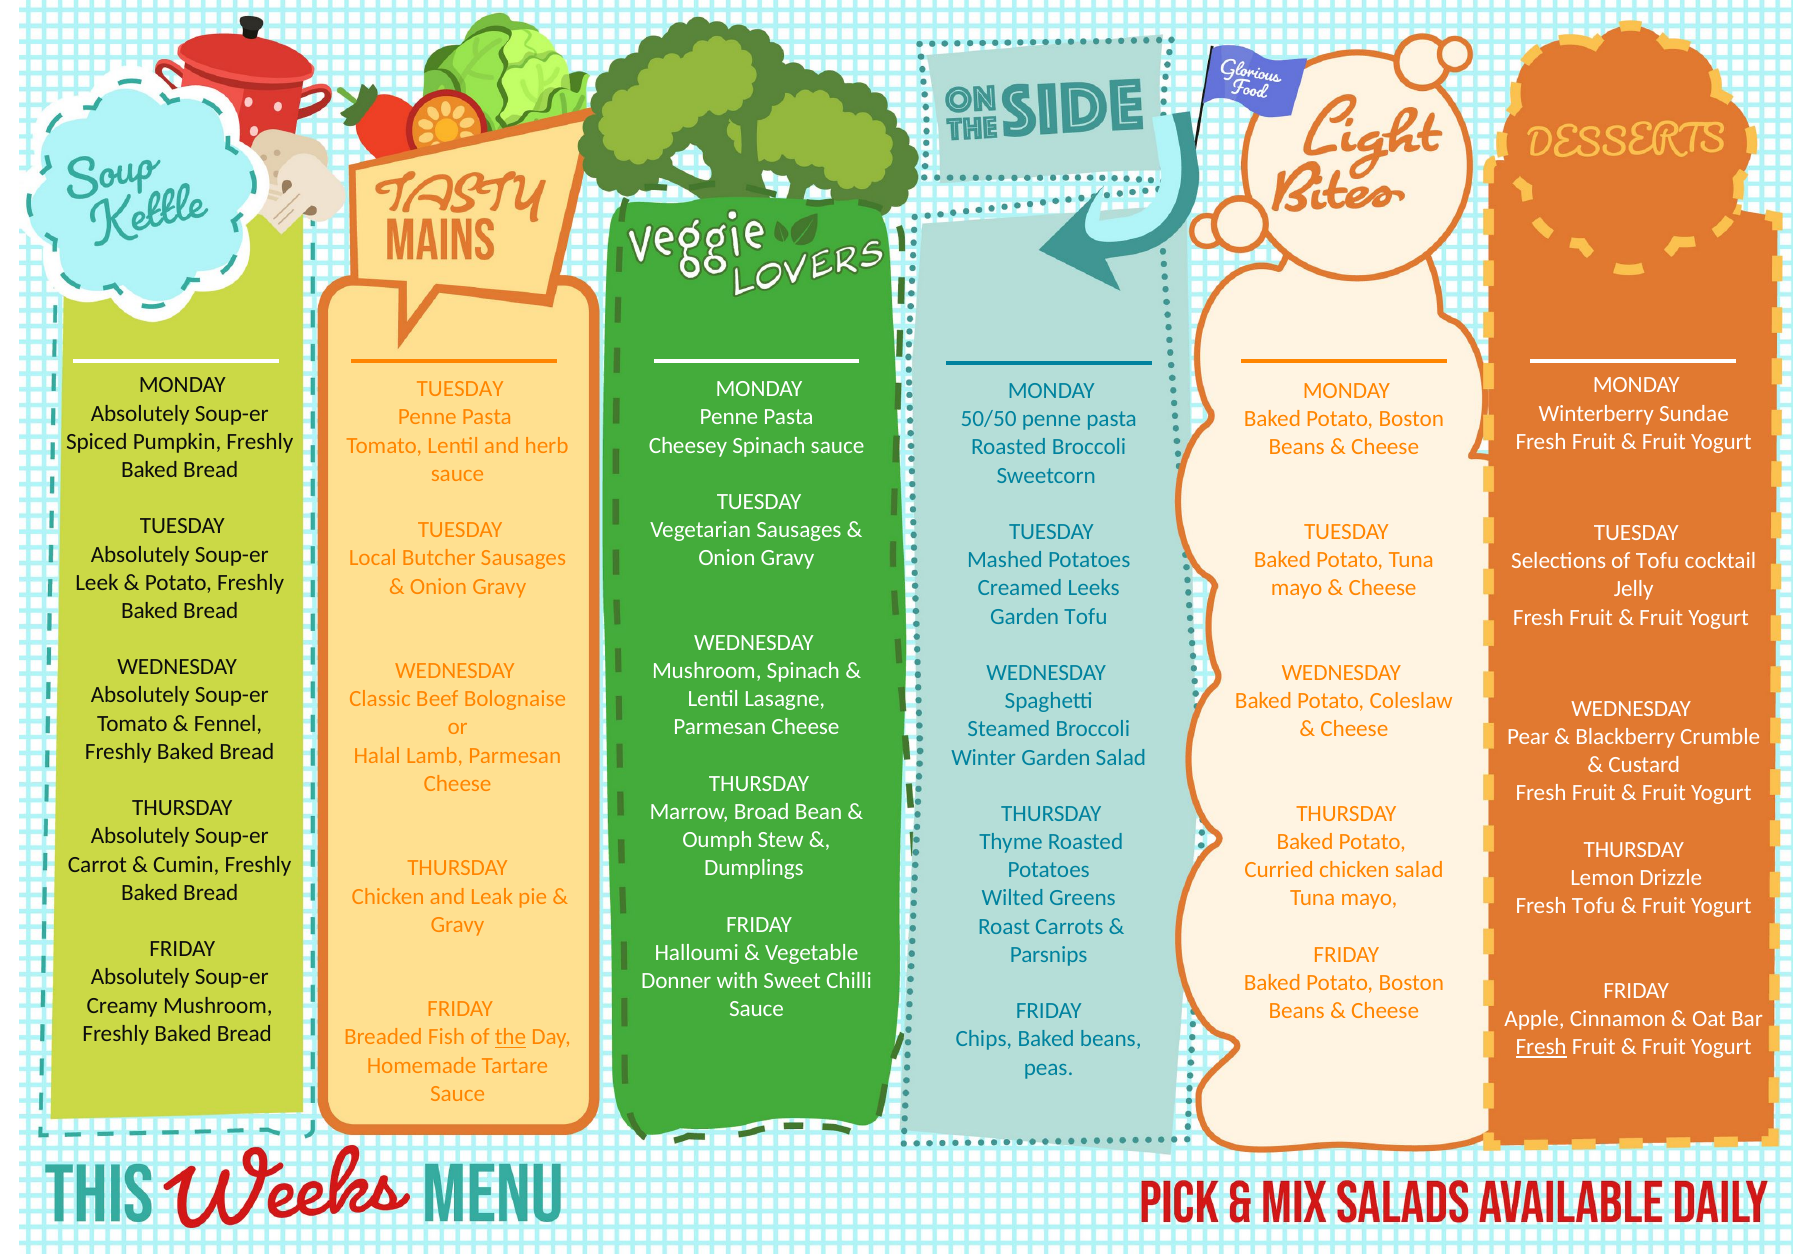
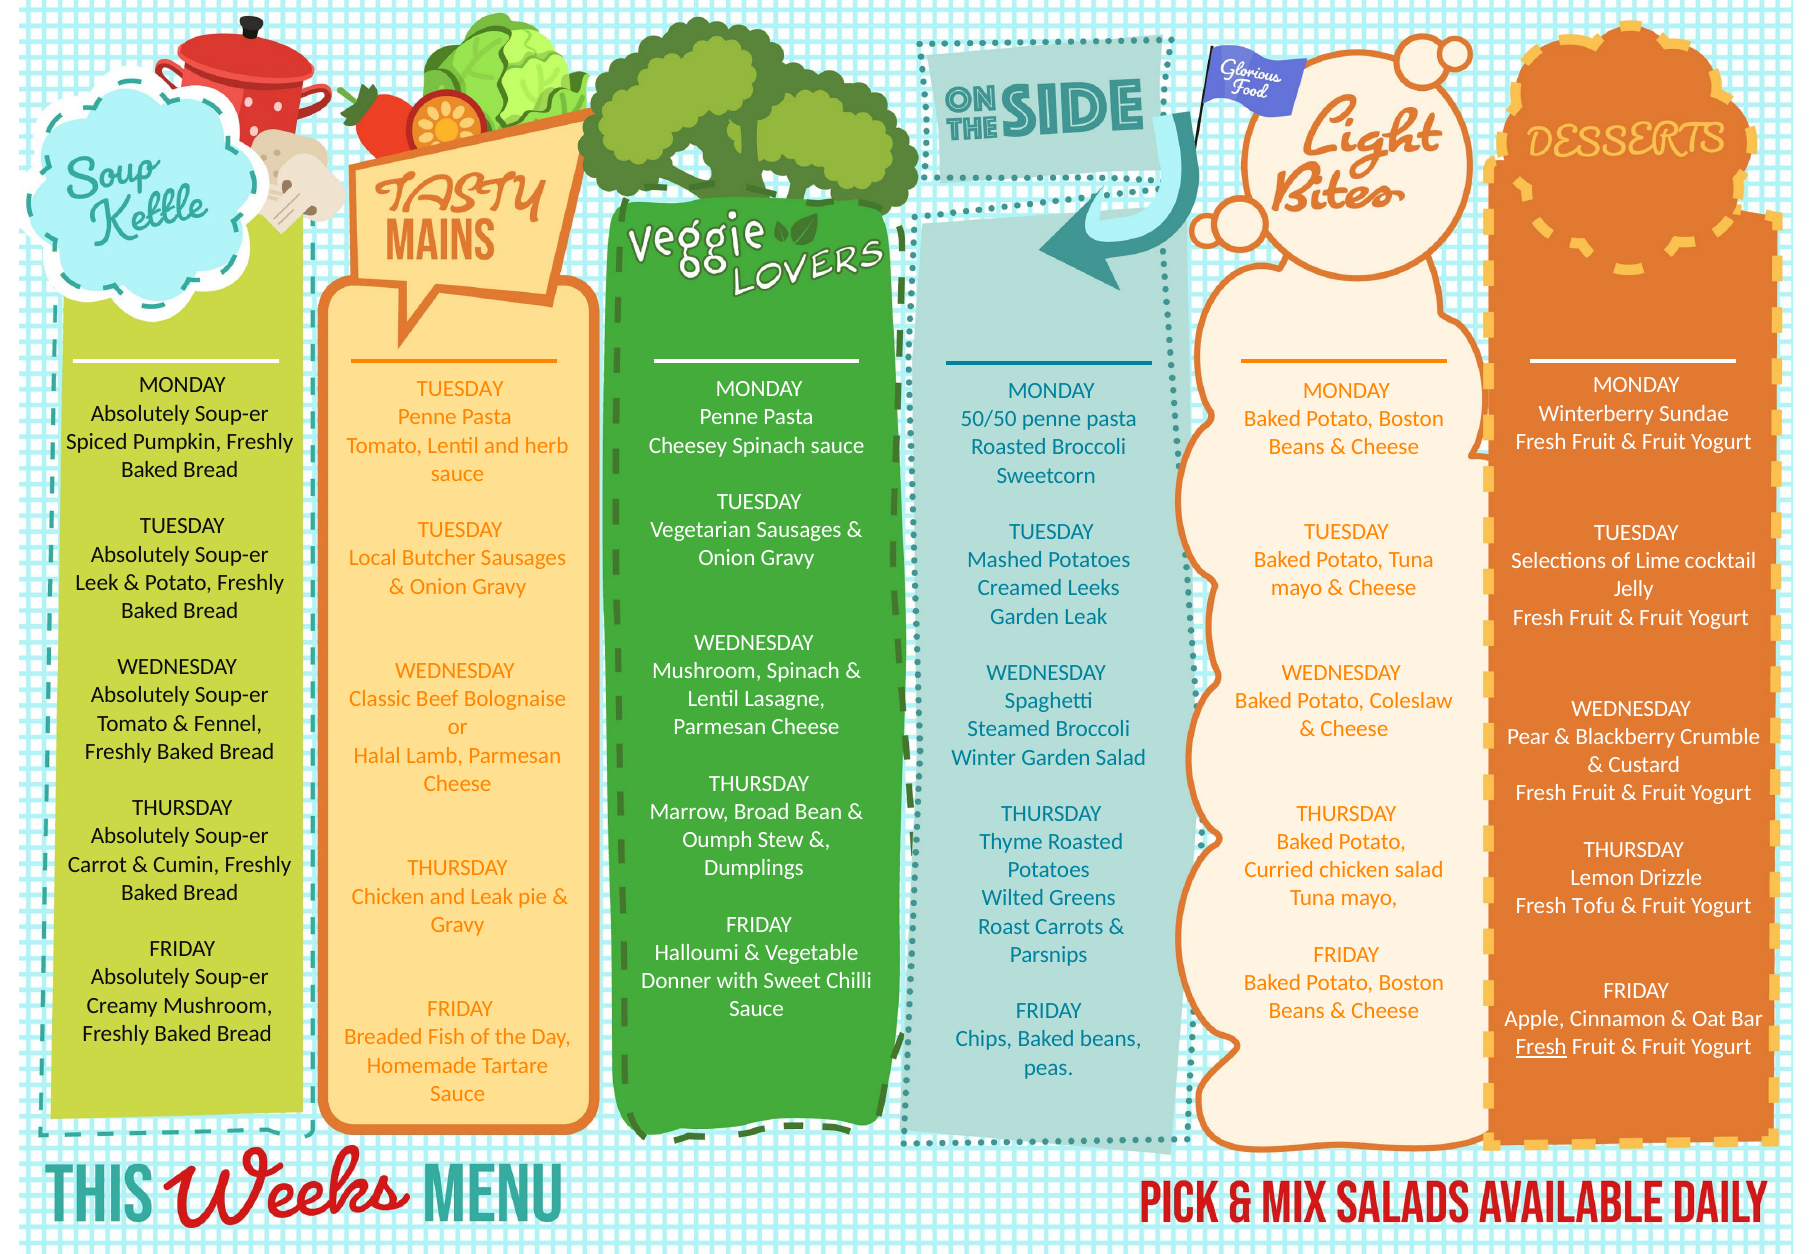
of Tofu: Tofu -> Lime (1658, 561)
Garden Tofu: Tofu -> Leak (1086, 617)
the underline: present -> none (510, 1038)
